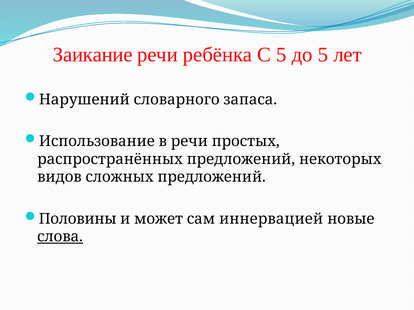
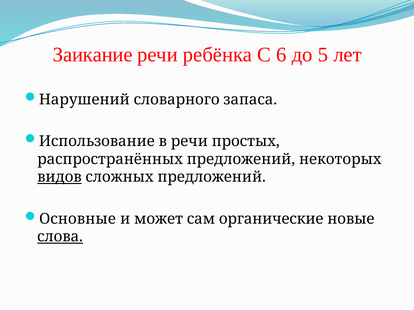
С 5: 5 -> 6 (281, 55)
видов underline: none -> present (59, 177)
Половины: Половины -> Основные (78, 219)
иннервацией: иннервацией -> органические (271, 219)
